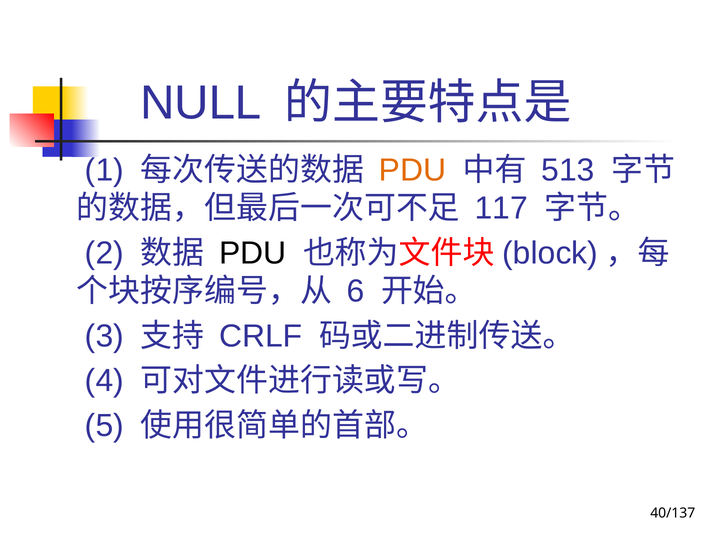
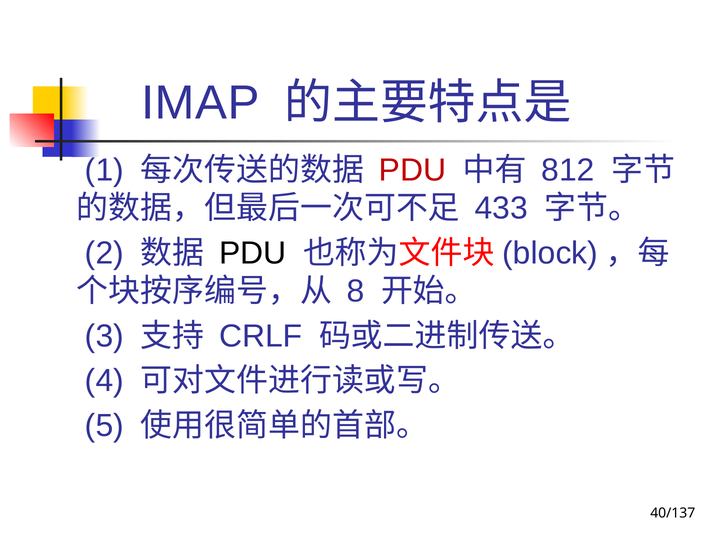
NULL: NULL -> IMAP (200, 103)
PDU colour: orange -> red (413, 170)
513: 513 -> 812 (568, 170)
117: 117 -> 433 (501, 208)
6: 6 -> 8 (356, 291)
